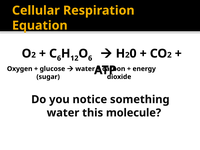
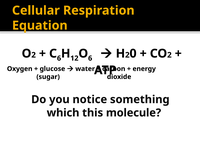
water: water -> which (63, 113)
